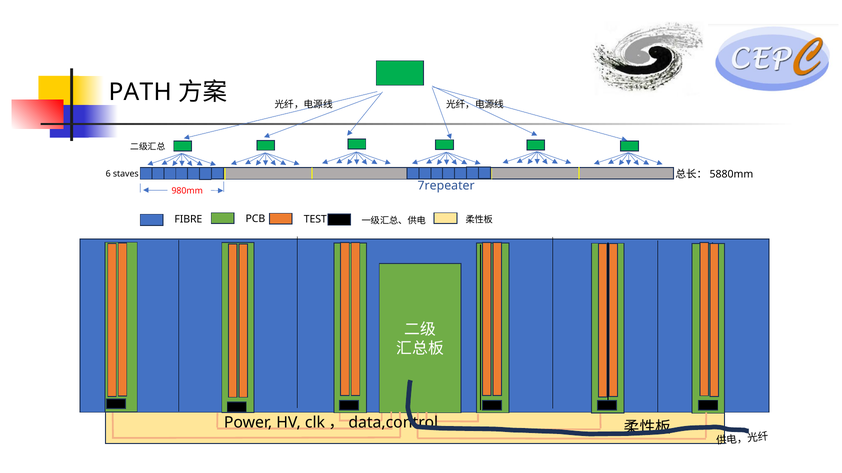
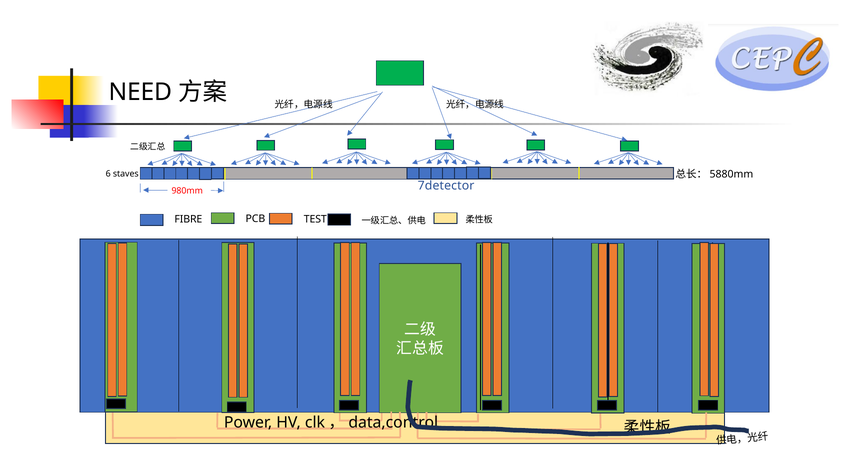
PATH: PATH -> NEED (140, 92)
7repeater: 7repeater -> 7detector (446, 186)
